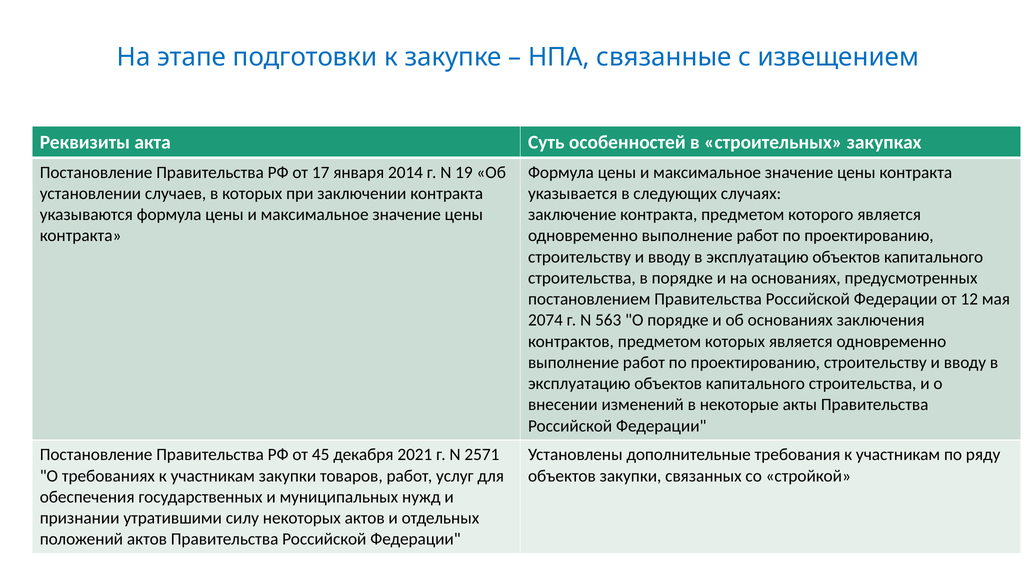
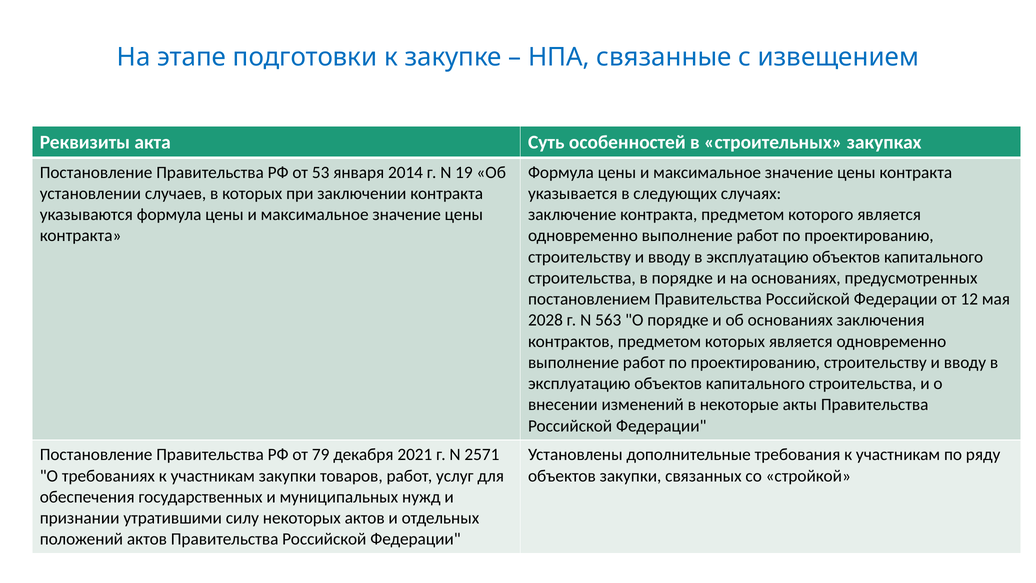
17: 17 -> 53 (321, 172)
2074: 2074 -> 2028 (545, 320)
45: 45 -> 79 (321, 455)
